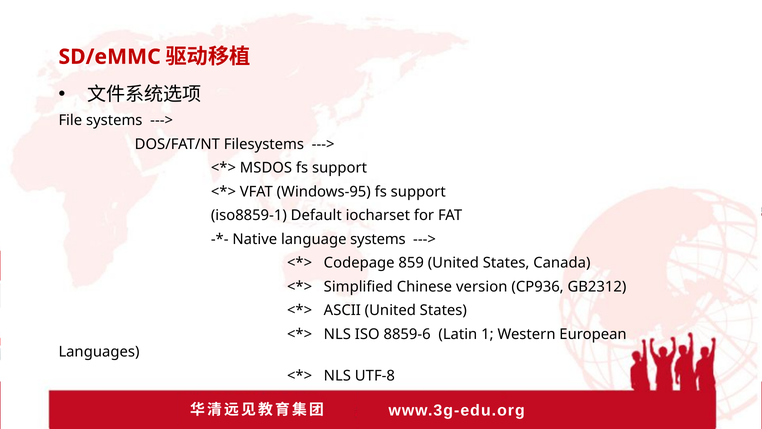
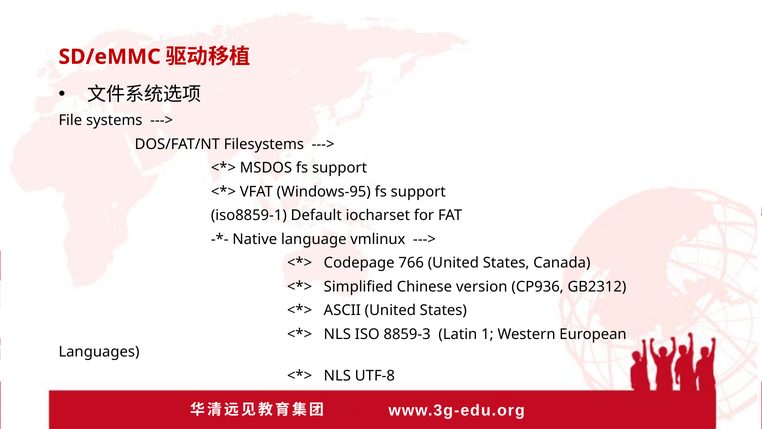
language systems: systems -> vmlinux (378, 239)
859: 859 -> 766 (411, 263)
8859-6: 8859-6 -> 8859-3 (407, 334)
